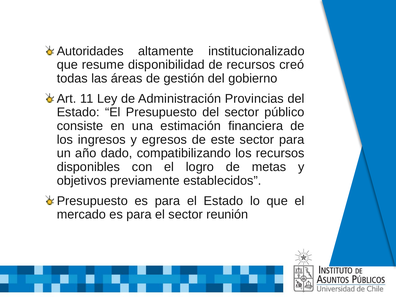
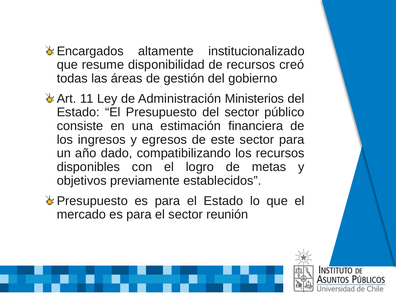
Autoridades: Autoridades -> Encargados (90, 51)
Provincias: Provincias -> Ministerios (254, 99)
